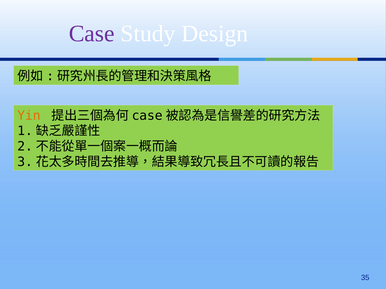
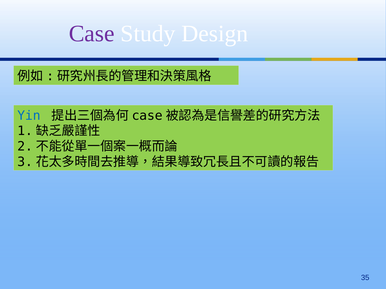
Yin colour: orange -> blue (29, 116)
